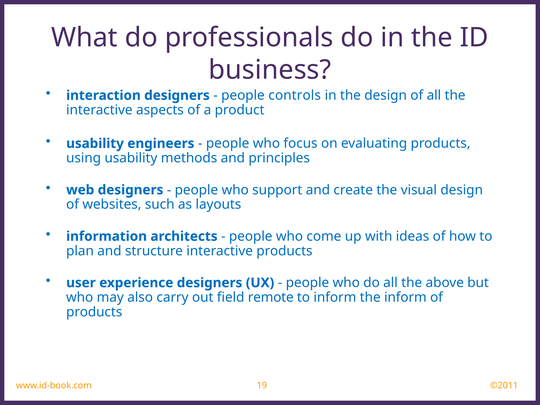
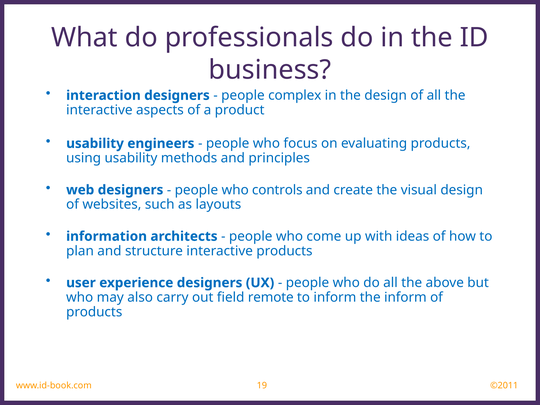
controls: controls -> complex (295, 95)
support: support -> controls (277, 190)
